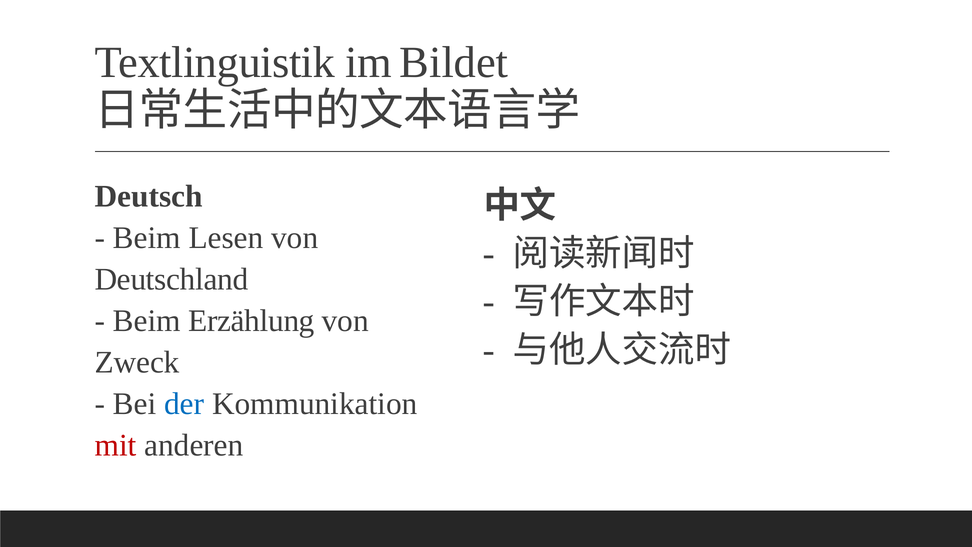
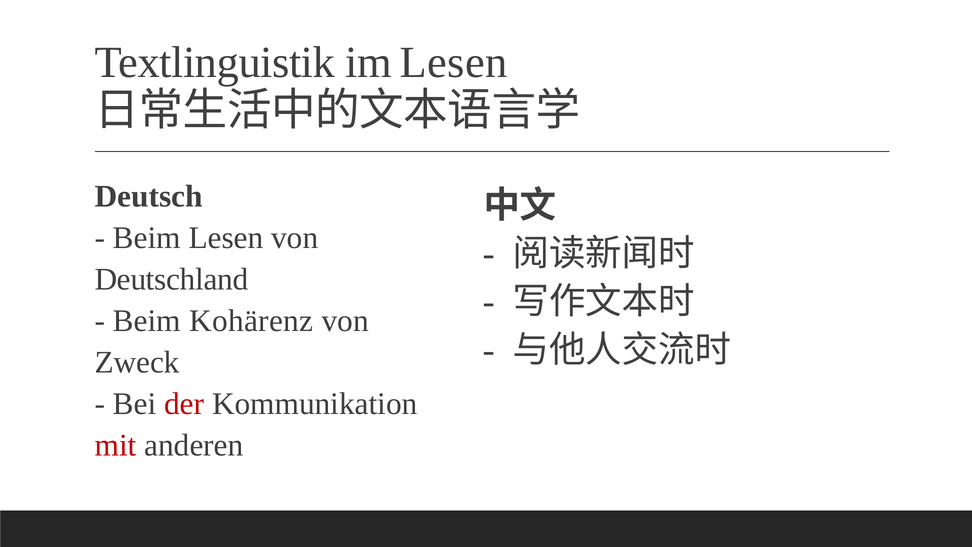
im Bildet: Bildet -> Lesen (454, 62)
Erzählung: Erzählung -> Kohärenz (251, 321)
der colour: blue -> red (184, 404)
